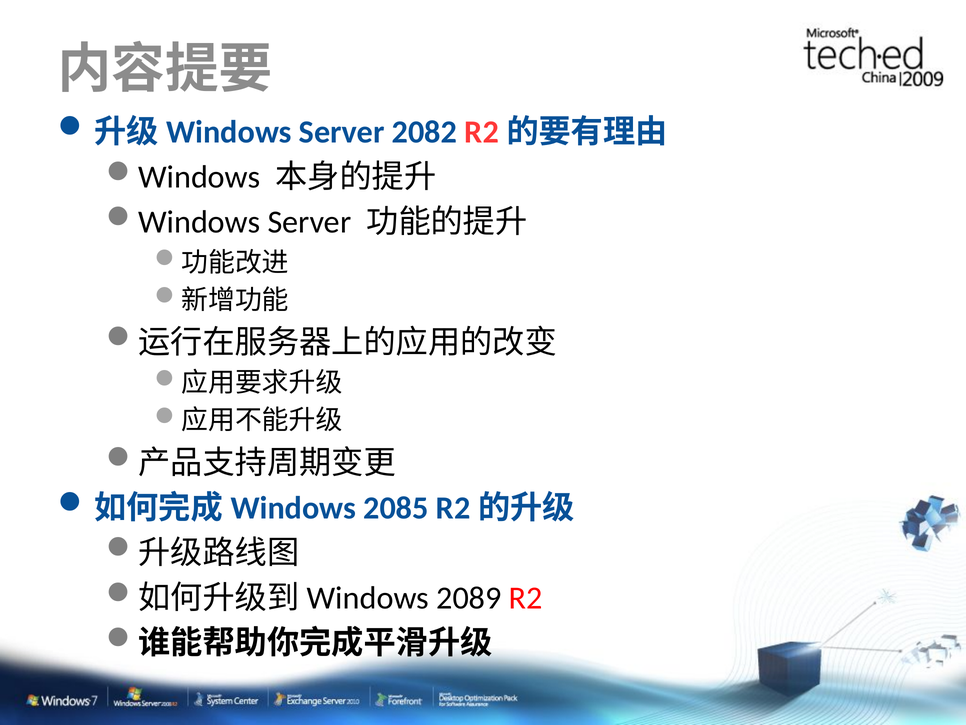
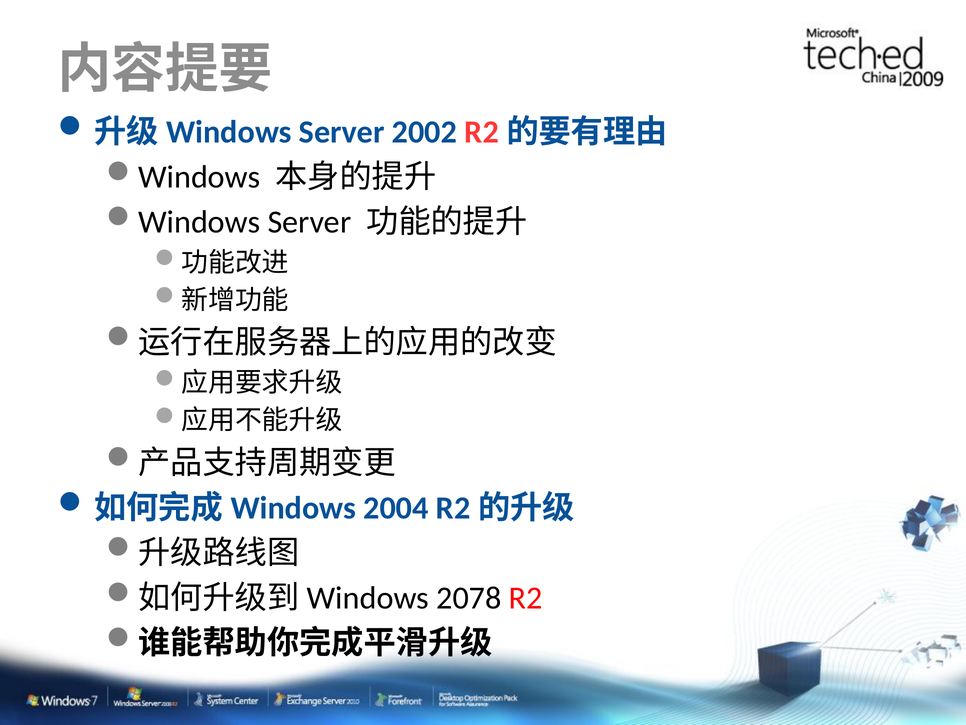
2082: 2082 -> 2002 (424, 132)
2085: 2085 -> 2004 (396, 508)
2089: 2089 -> 2078 (469, 598)
